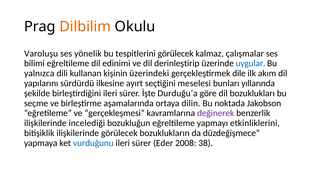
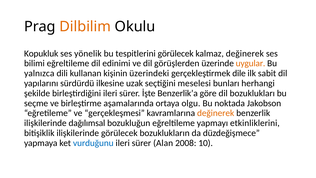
Varoluşu: Varoluşu -> Kopukluk (41, 53)
kalmaz çalışmalar: çalışmalar -> değinerek (245, 53)
derinleştirip: derinleştirip -> görüşlerden (177, 63)
uygular colour: blue -> orange (251, 63)
akım: akım -> sabit (267, 73)
ayırt: ayırt -> uzak (135, 83)
yıllarında: yıllarında -> herhangi (258, 83)
Durduğu’a: Durduğu’a -> Benzerlik’a (178, 93)
dilin: dilin -> olgu (191, 103)
değinerek colour: purple -> orange (216, 113)
incelediği: incelediği -> dağılımsal (87, 123)
Eder: Eder -> Alan (163, 143)
38: 38 -> 10 (206, 143)
